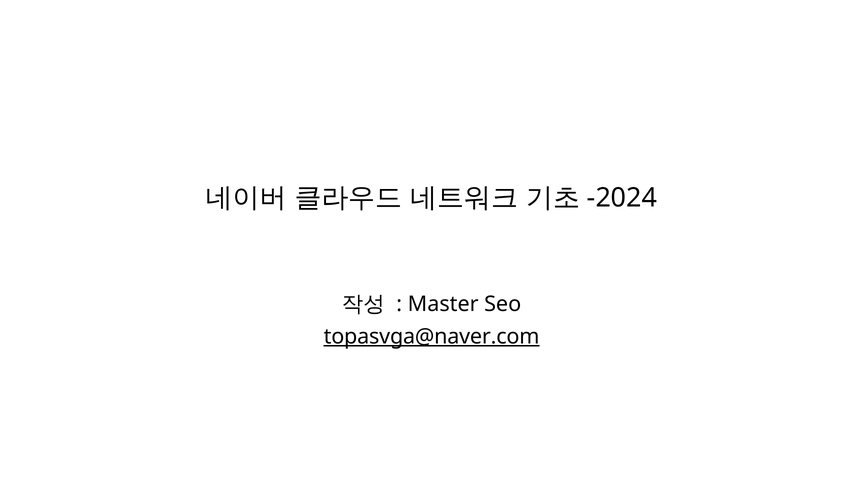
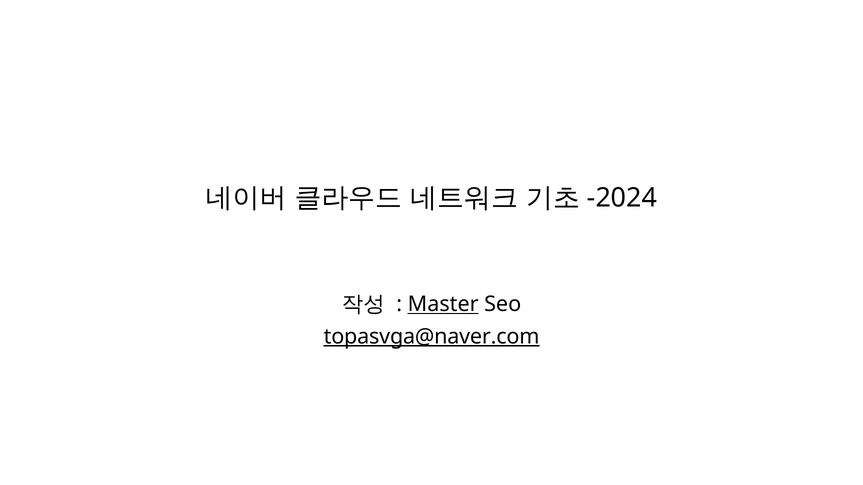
Master underline: none -> present (443, 305)
